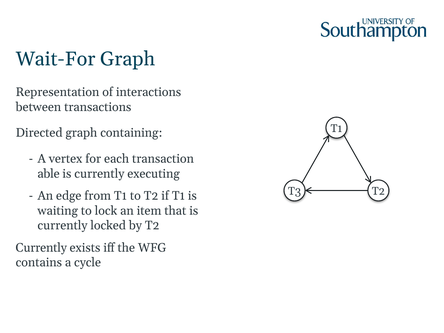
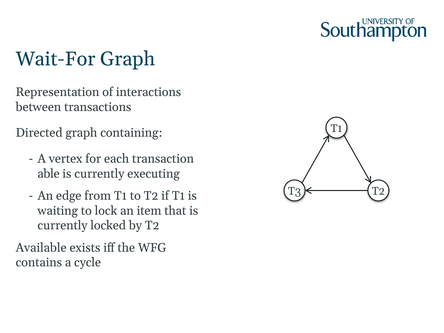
Currently: Currently -> Available (41, 248)
